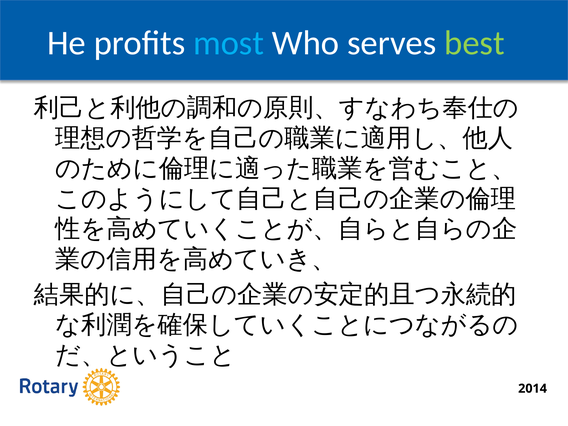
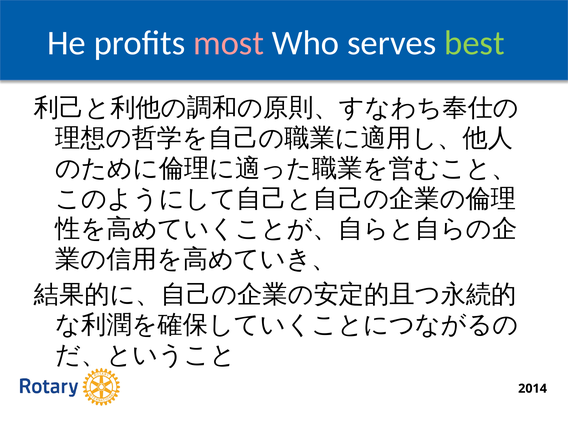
most colour: light blue -> pink (229, 43)
